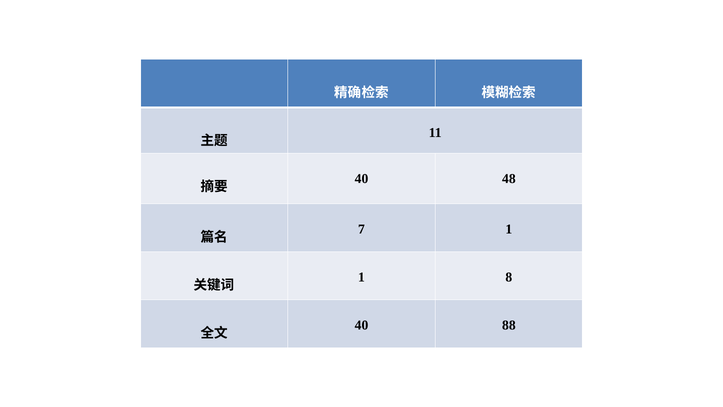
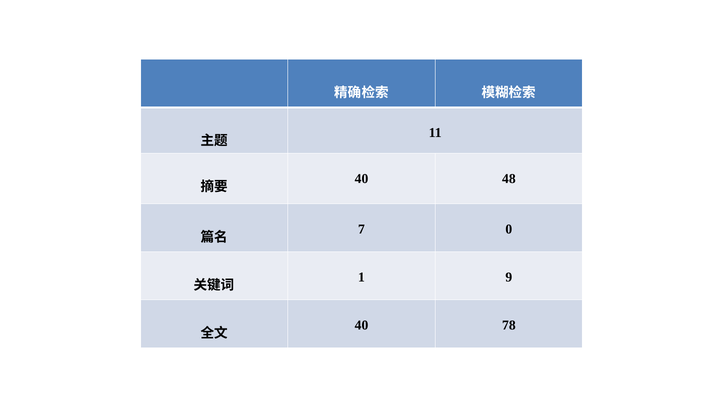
7 1: 1 -> 0 (509, 229)
8: 8 -> 9 (509, 277)
88: 88 -> 78 (509, 325)
